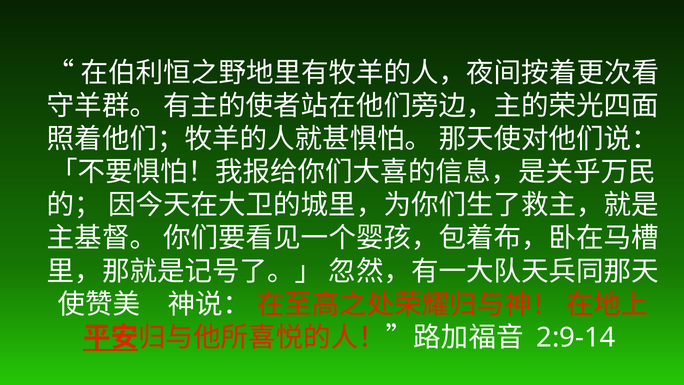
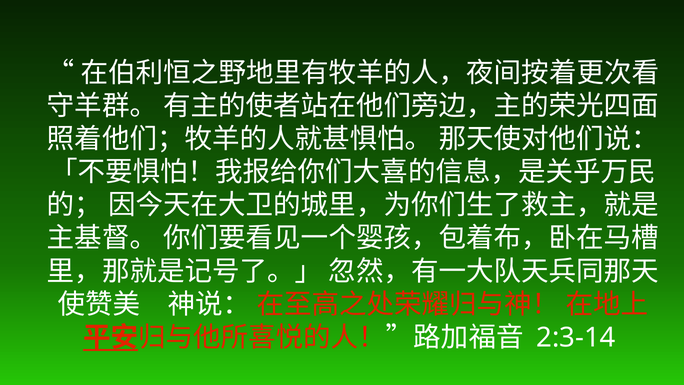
2:9-14: 2:9-14 -> 2:3-14 (576, 337)
